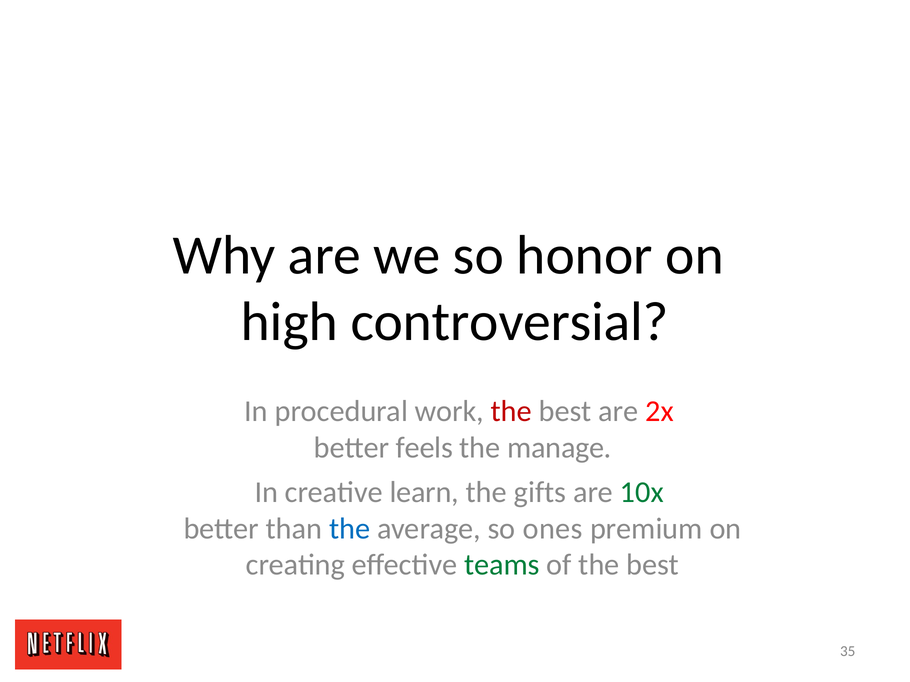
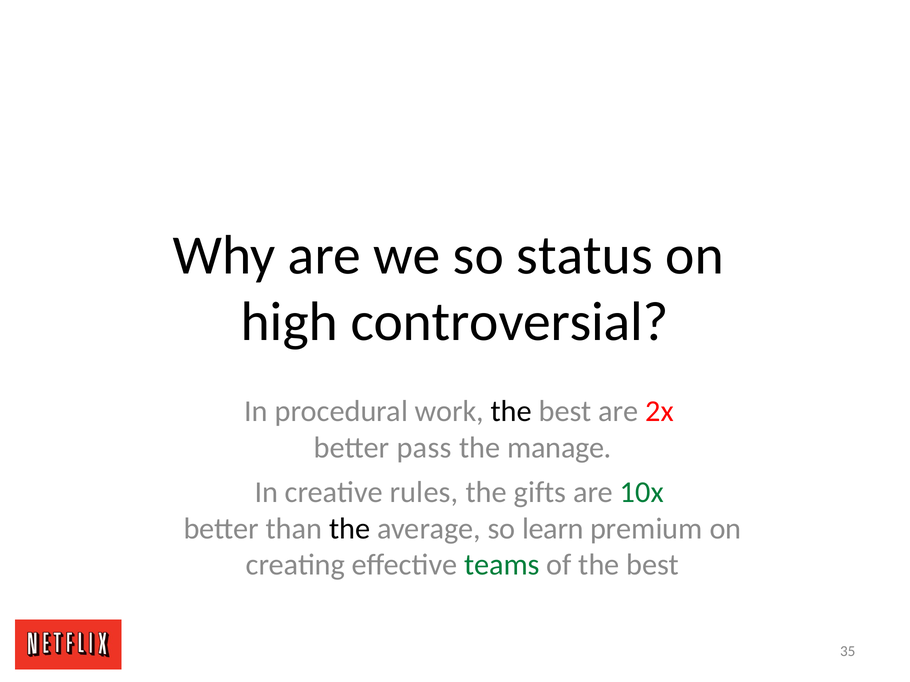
honor: honor -> status (585, 256)
the colour: red -> black (511, 412)
feels: feels -> pass (424, 448)
learn: learn -> rules (424, 493)
the colour: blue -> black (350, 529)
ones: ones -> learn (553, 529)
